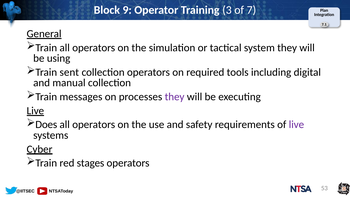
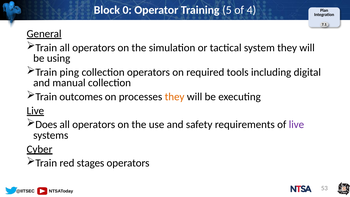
9: 9 -> 0 (127, 10)
3: 3 -> 5 (227, 10)
7: 7 -> 4 (251, 10)
sent: sent -> ping (69, 72)
messages: messages -> outcomes (81, 97)
they colour: purple -> orange (175, 97)
